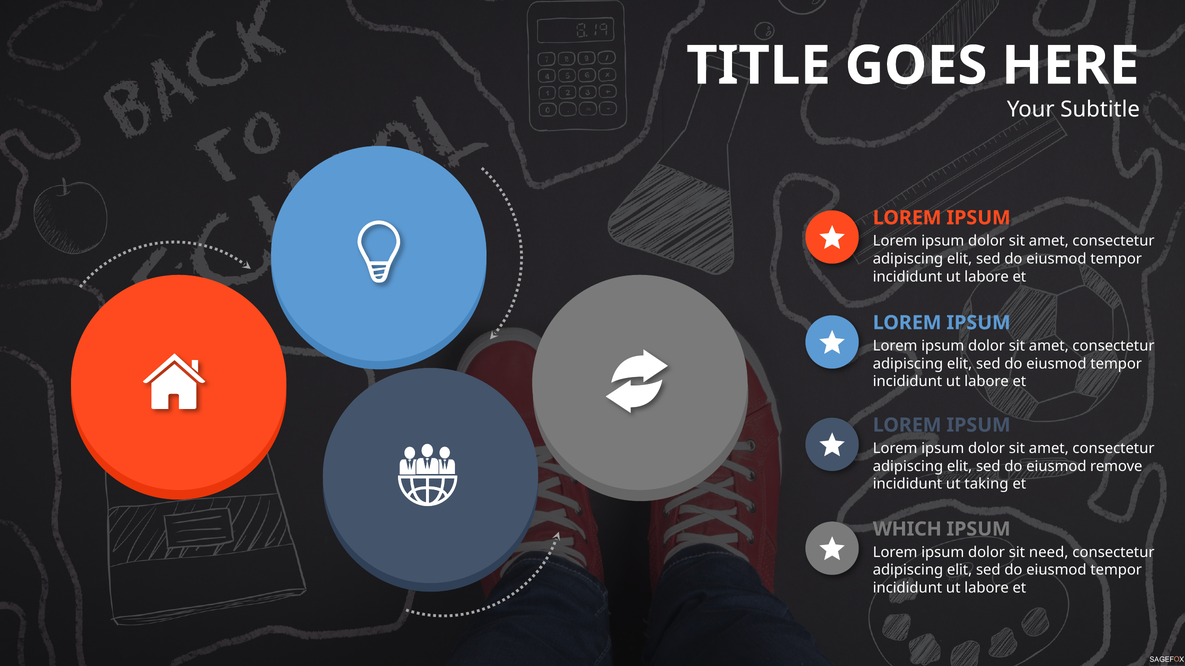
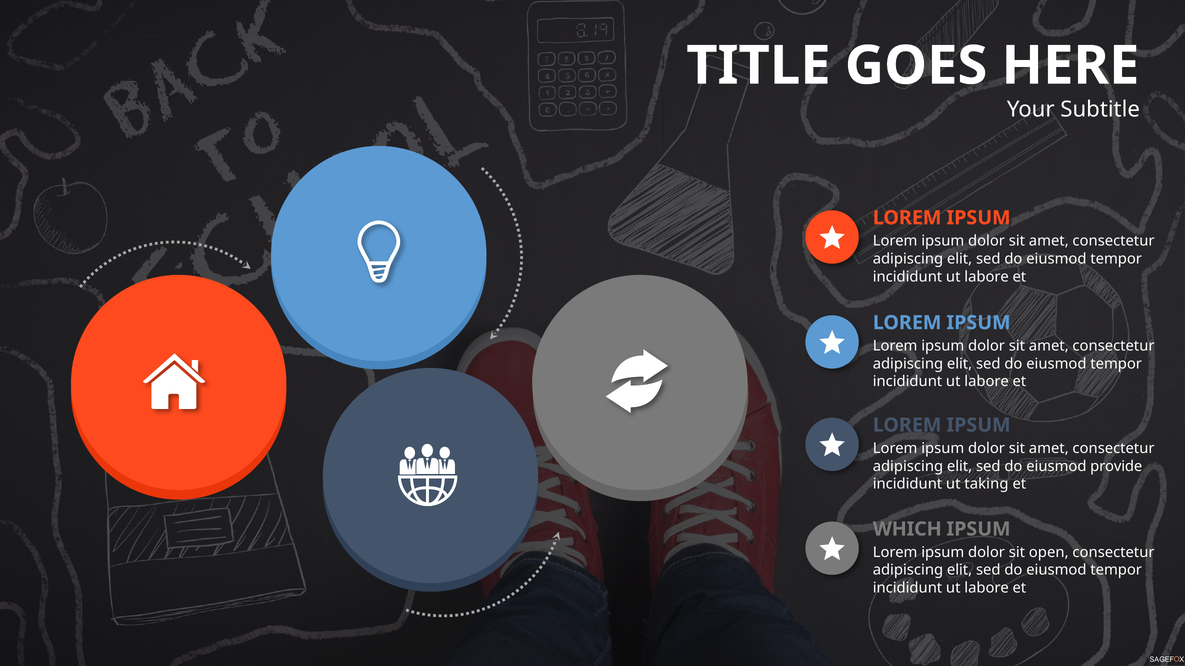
remove: remove -> provide (1116, 467)
need: need -> open (1049, 553)
